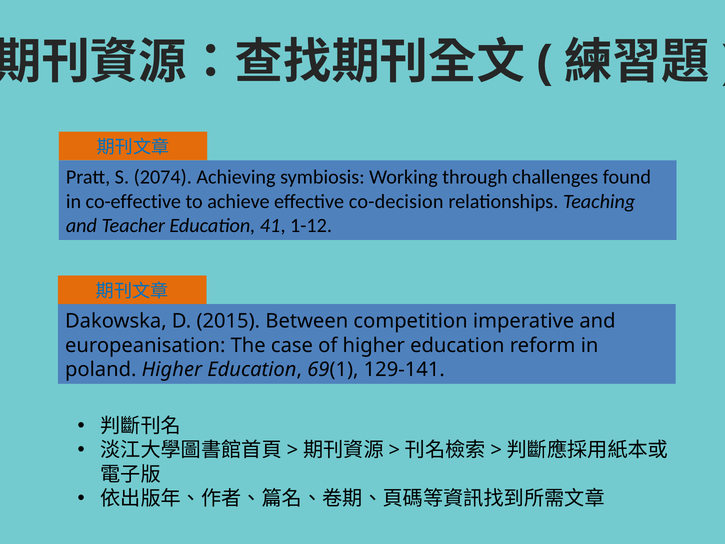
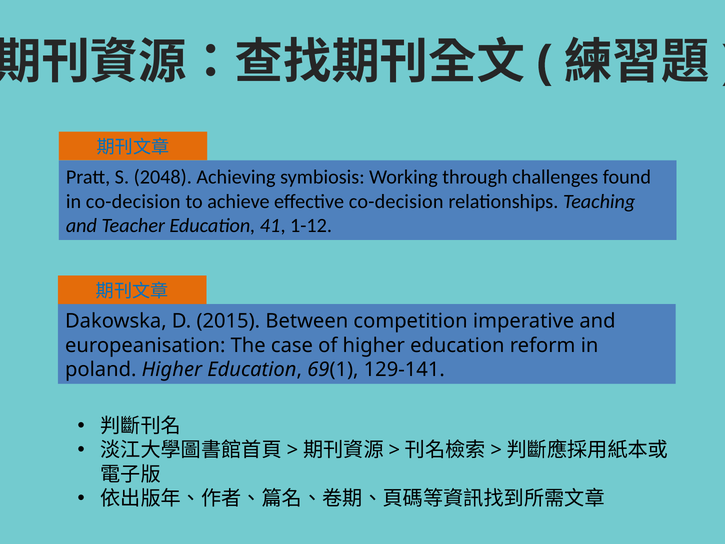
2074: 2074 -> 2048 (163, 177)
in co-effective: co-effective -> co-decision (133, 201)
